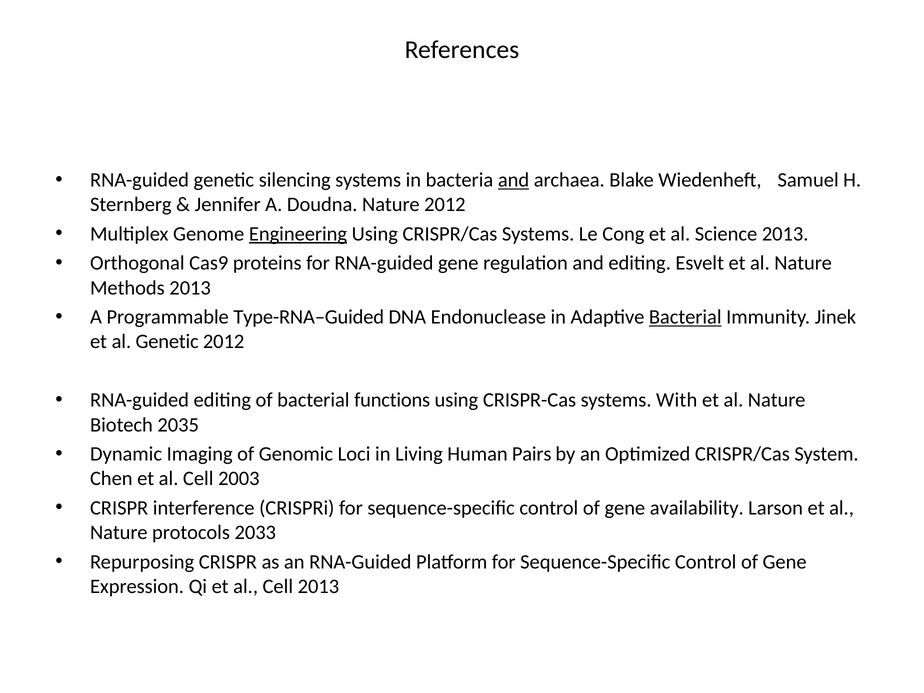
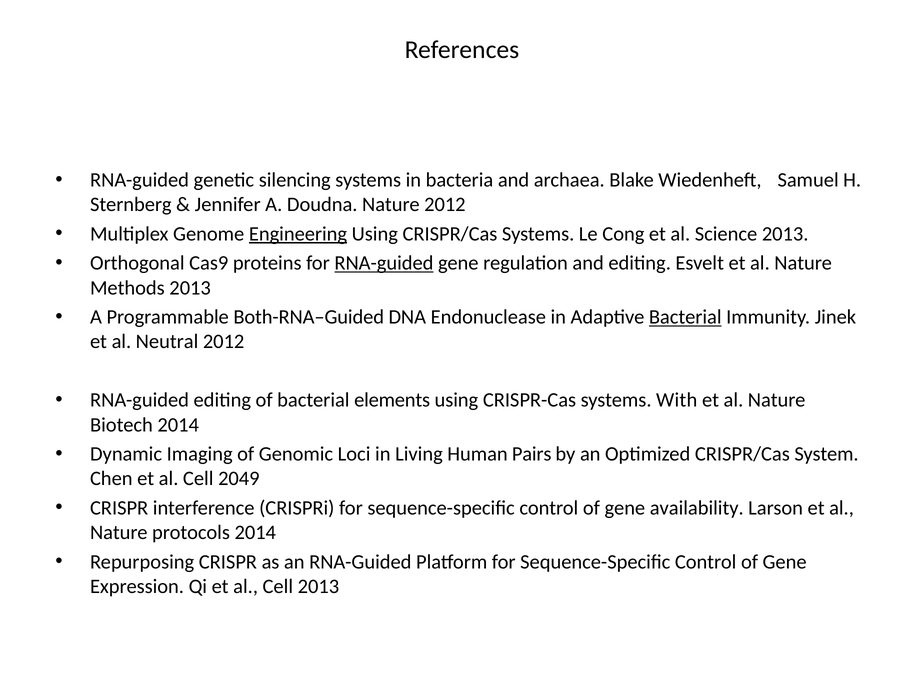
and underline: present -> none (514, 180)
RNA-guided underline: none -> present (384, 263)
Type-RNA–Guided: Type-RNA–Guided -> Both-RNA–Guided (309, 317)
al Genetic: Genetic -> Neutral (167, 342)
functions: functions -> elements (392, 400)
Biotech 2035: 2035 -> 2014 (178, 425)
2003: 2003 -> 2049 (239, 479)
protocols 2033: 2033 -> 2014 (255, 533)
